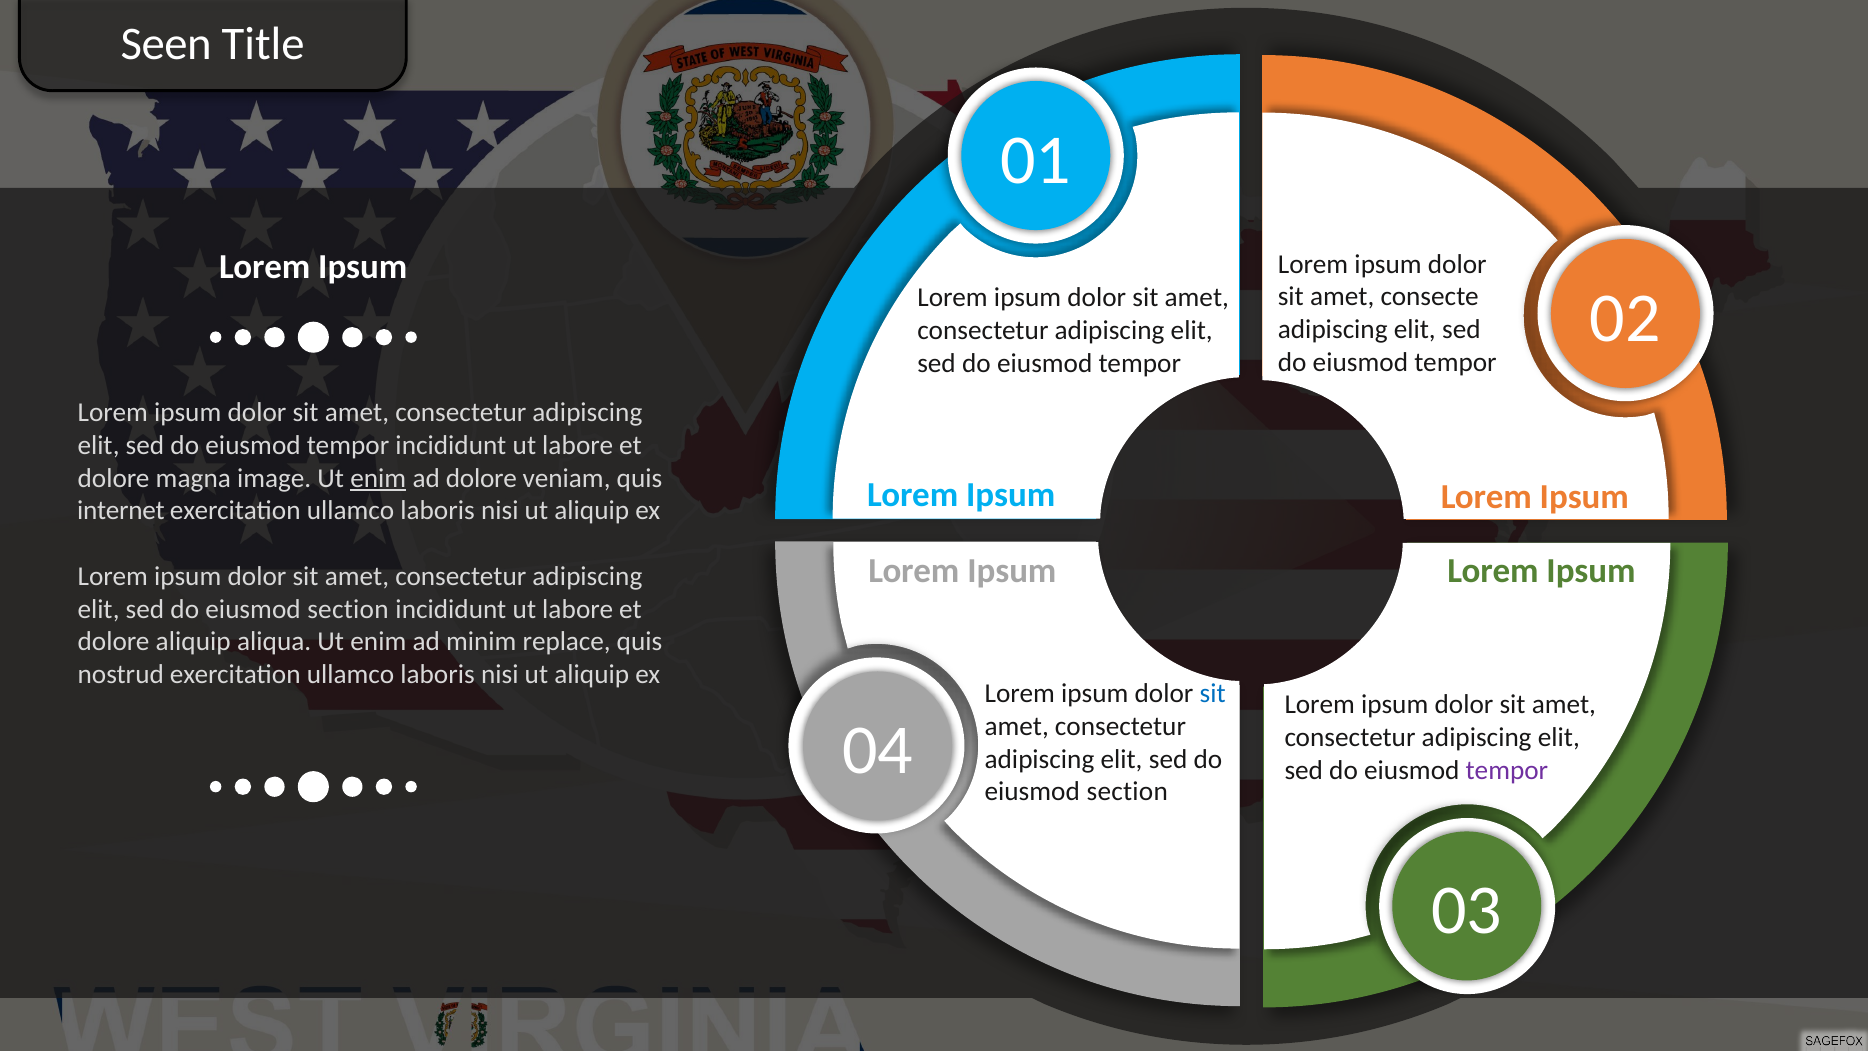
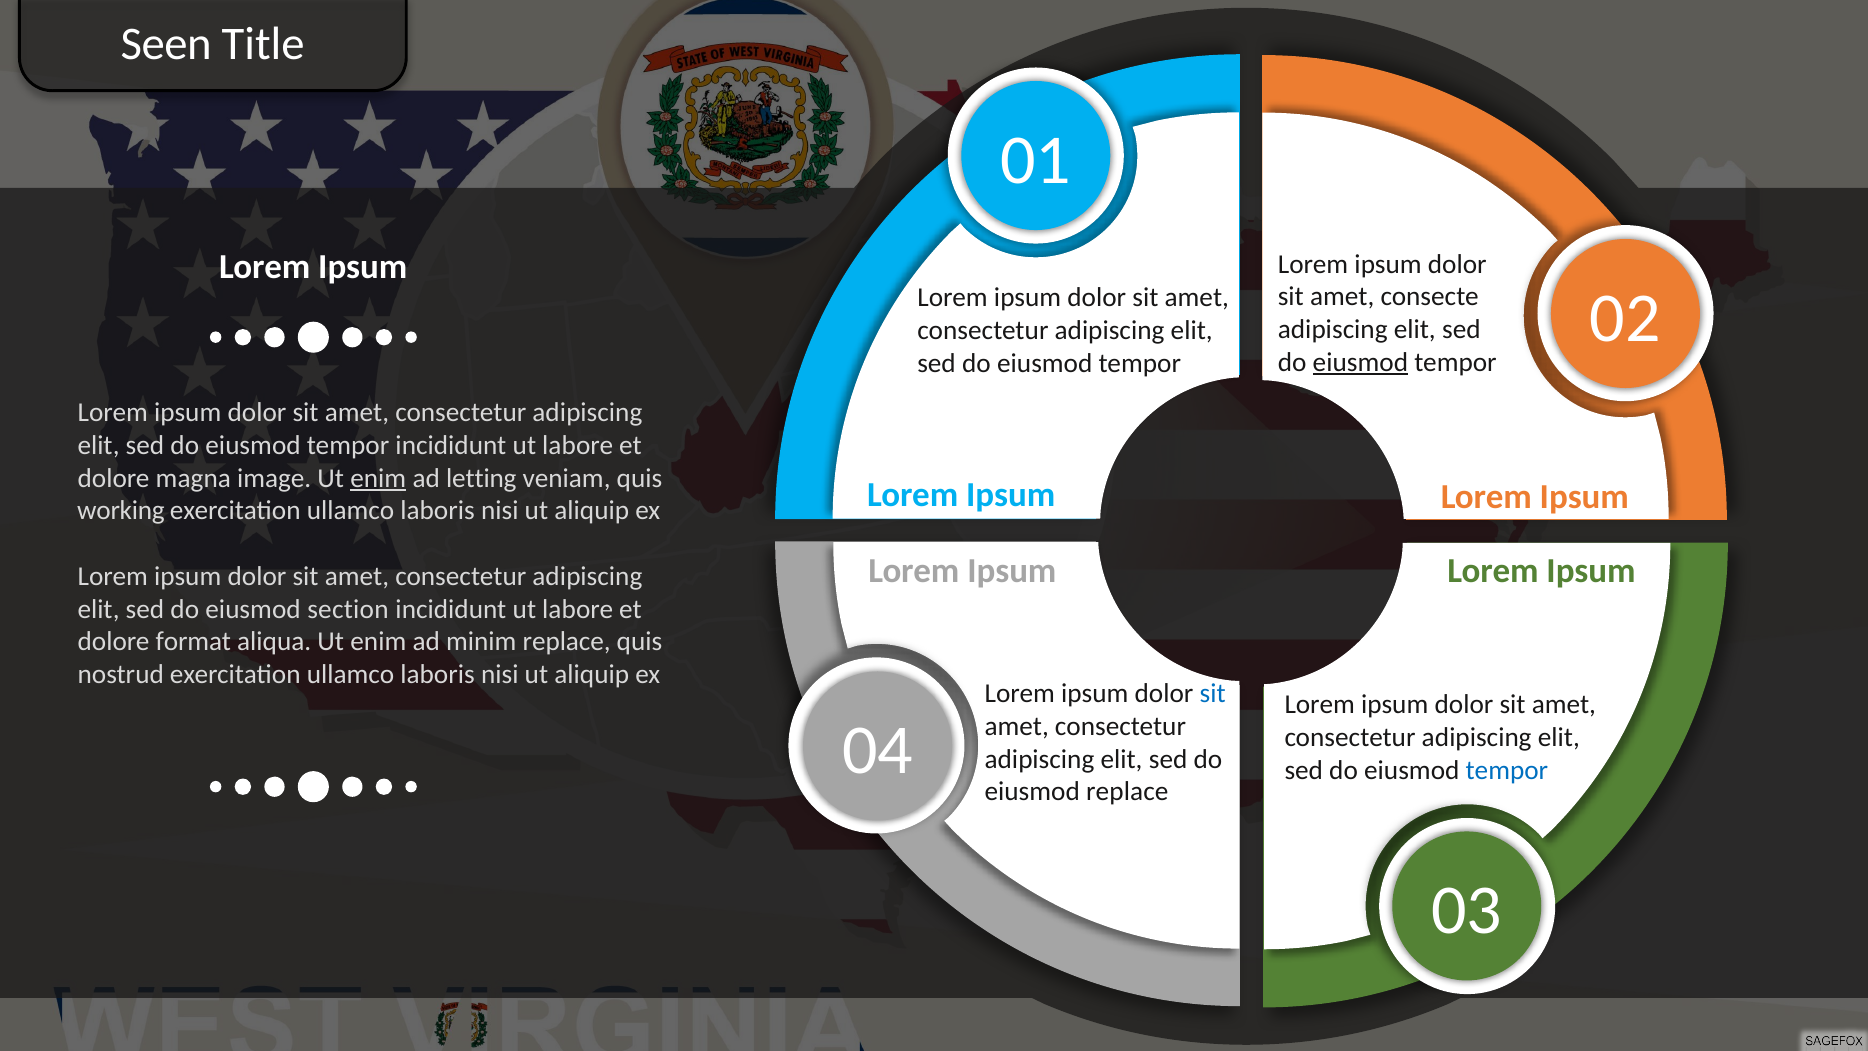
eiusmod underline: none -> present (1360, 362)
ad dolore: dolore -> letting (481, 478)
internet: internet -> working (121, 511)
dolore aliquip: aliquip -> format (193, 642)
tempor colour: purple -> blue (1507, 770)
section: section -> replace (1127, 792)
